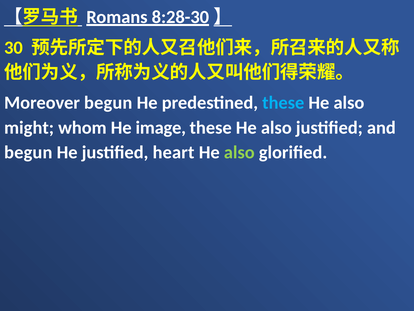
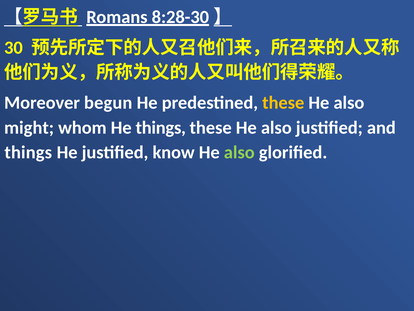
these colour: light blue -> yellow (283, 103)
He image: image -> things (161, 127)
begun: begun -> things (28, 152)
heart: heart -> know (174, 152)
